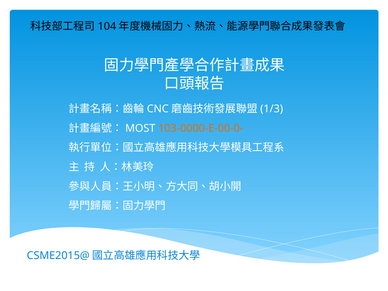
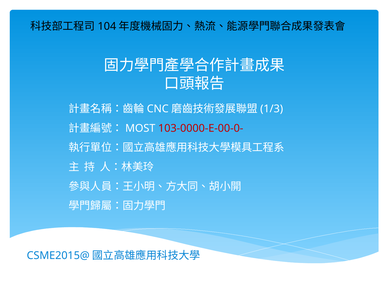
103-0000-E-00-0- colour: orange -> red (201, 128)
